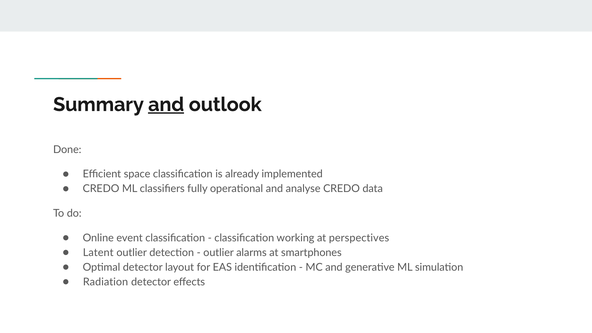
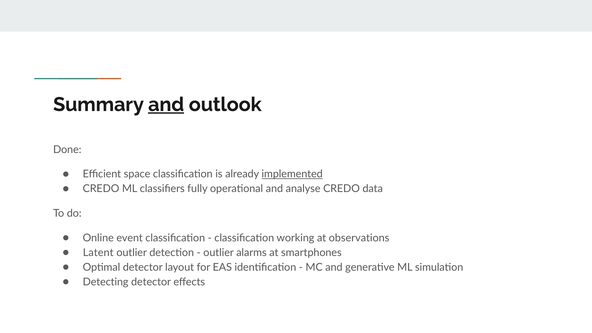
implemented underline: none -> present (292, 174)
perspectives: perspectives -> observations (359, 238)
Radiation: Radiation -> Detecting (106, 282)
